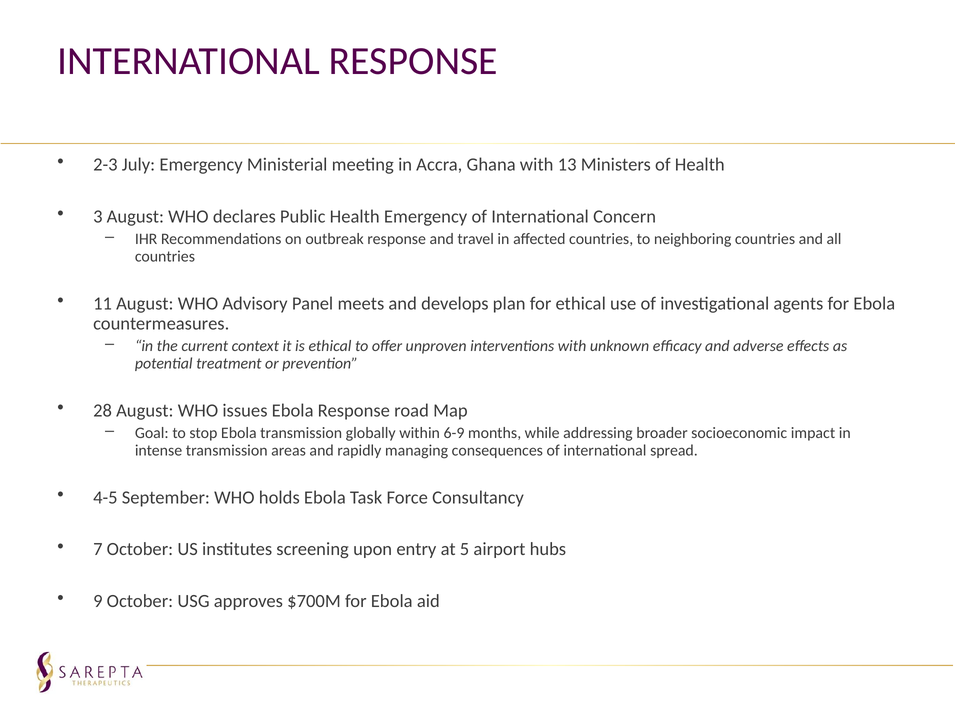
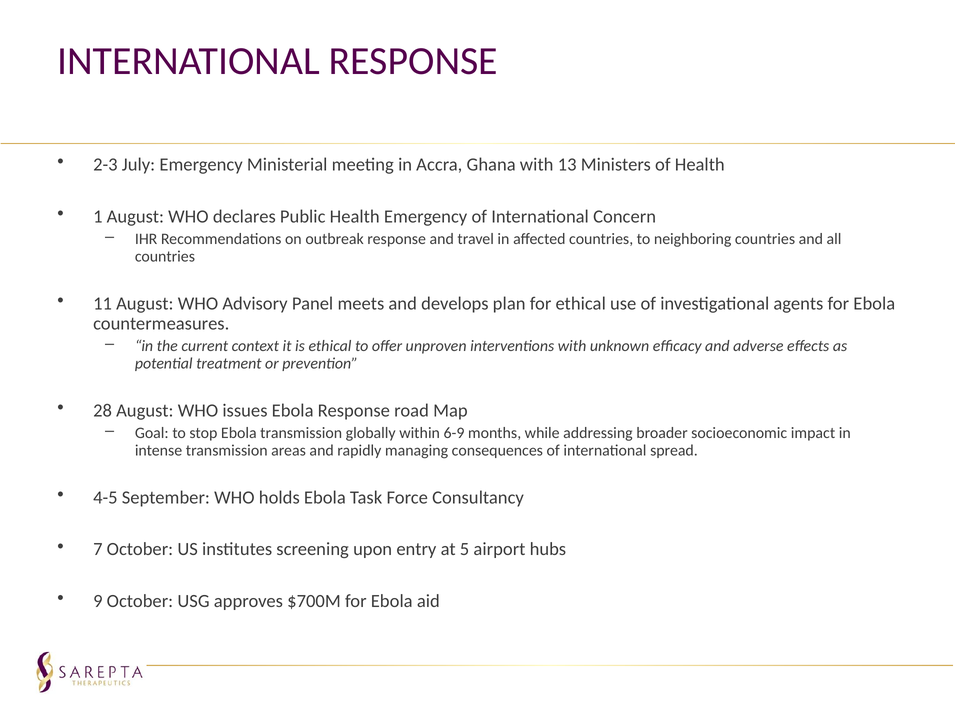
3: 3 -> 1 (98, 216)
